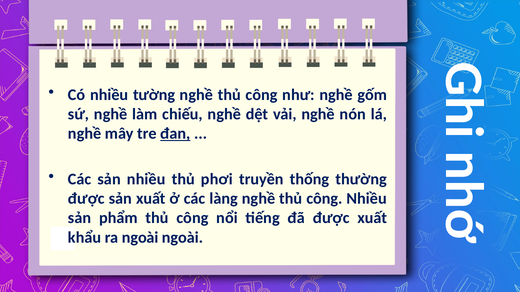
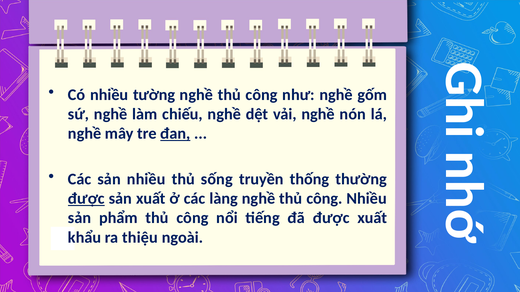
phơi: phơi -> sống (217, 179)
được underline: none -> present (86, 199)
ra ngoài: ngoài -> thiệu (140, 238)
